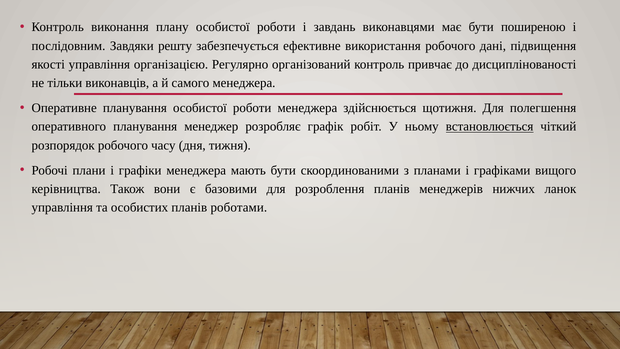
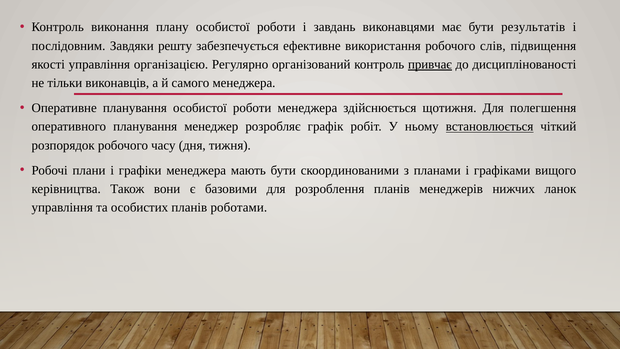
поширеною: поширеною -> результатів (533, 27)
дані: дані -> слів (493, 46)
привчає underline: none -> present (430, 64)
